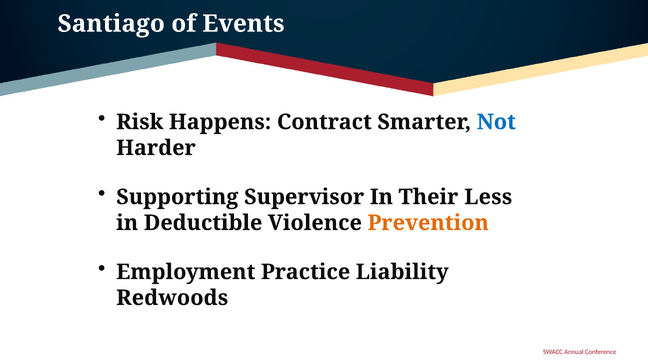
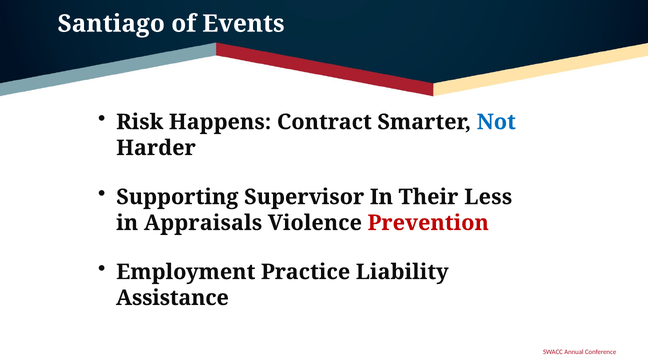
Deductible: Deductible -> Appraisals (203, 223)
Prevention colour: orange -> red (428, 223)
Redwoods: Redwoods -> Assistance (172, 298)
